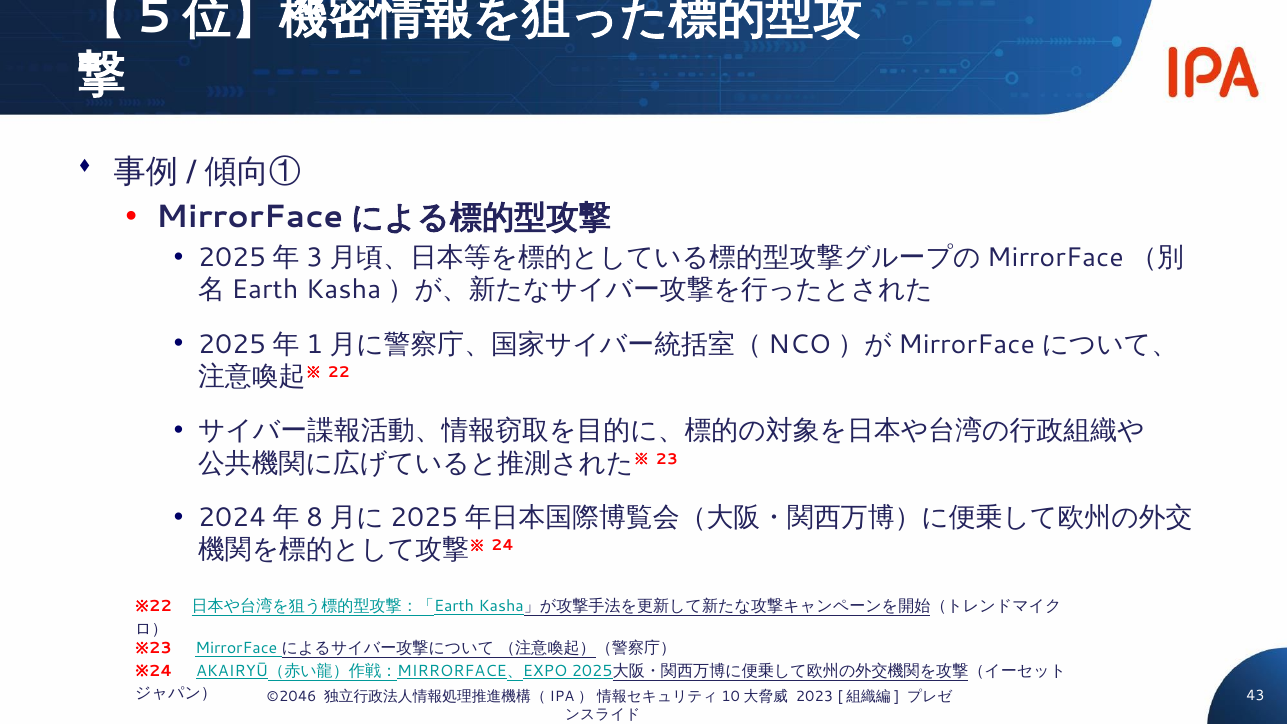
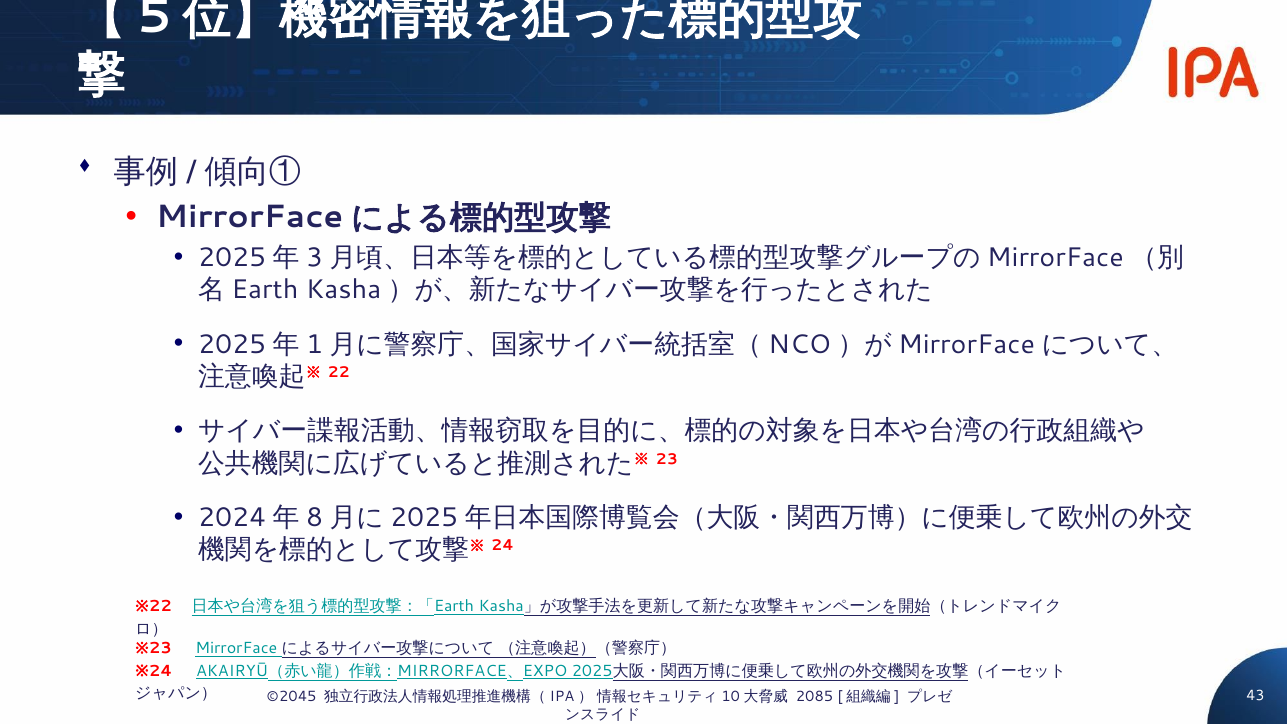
©2046: ©2046 -> ©2045 (291, 696)
2023: 2023 -> 2085 (815, 696)
